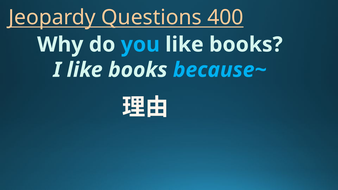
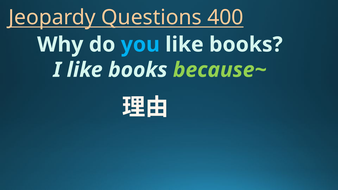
because~ colour: light blue -> light green (220, 70)
